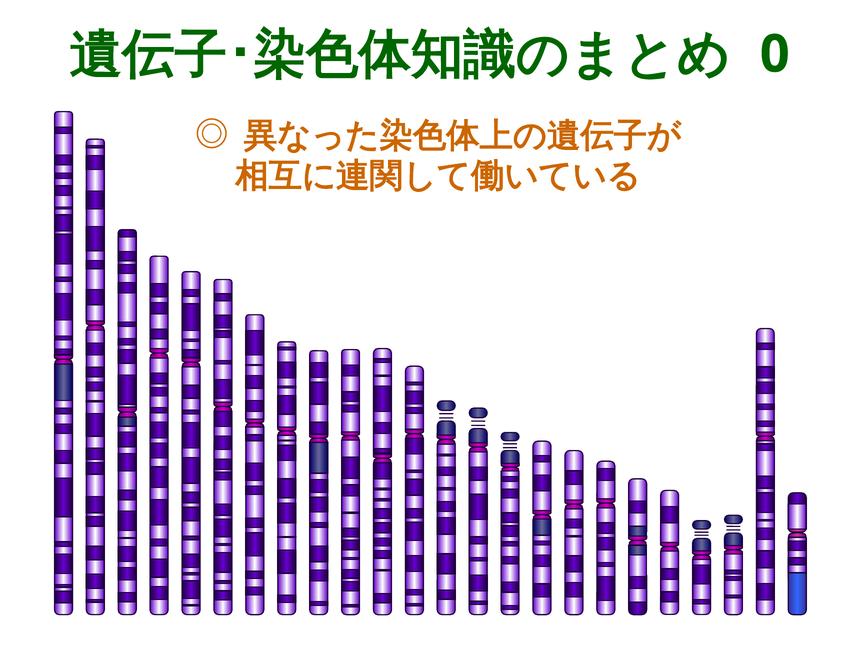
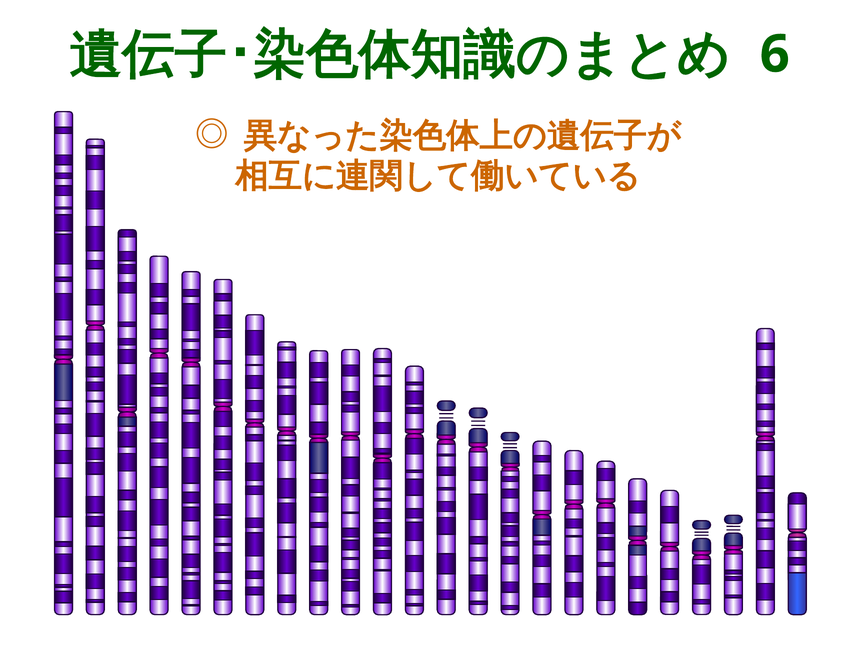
0: 0 -> 6 (775, 54)
